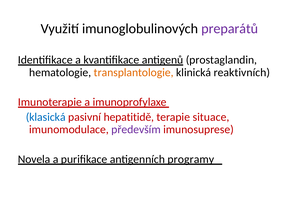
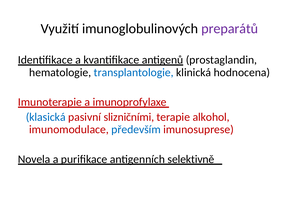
transplantologie colour: orange -> blue (134, 73)
reaktivních: reaktivních -> hodnocena (242, 73)
hepatitidě: hepatitidě -> slizničními (129, 117)
situace: situace -> alkohol (211, 117)
především colour: purple -> blue (136, 130)
programy: programy -> selektivně (191, 159)
